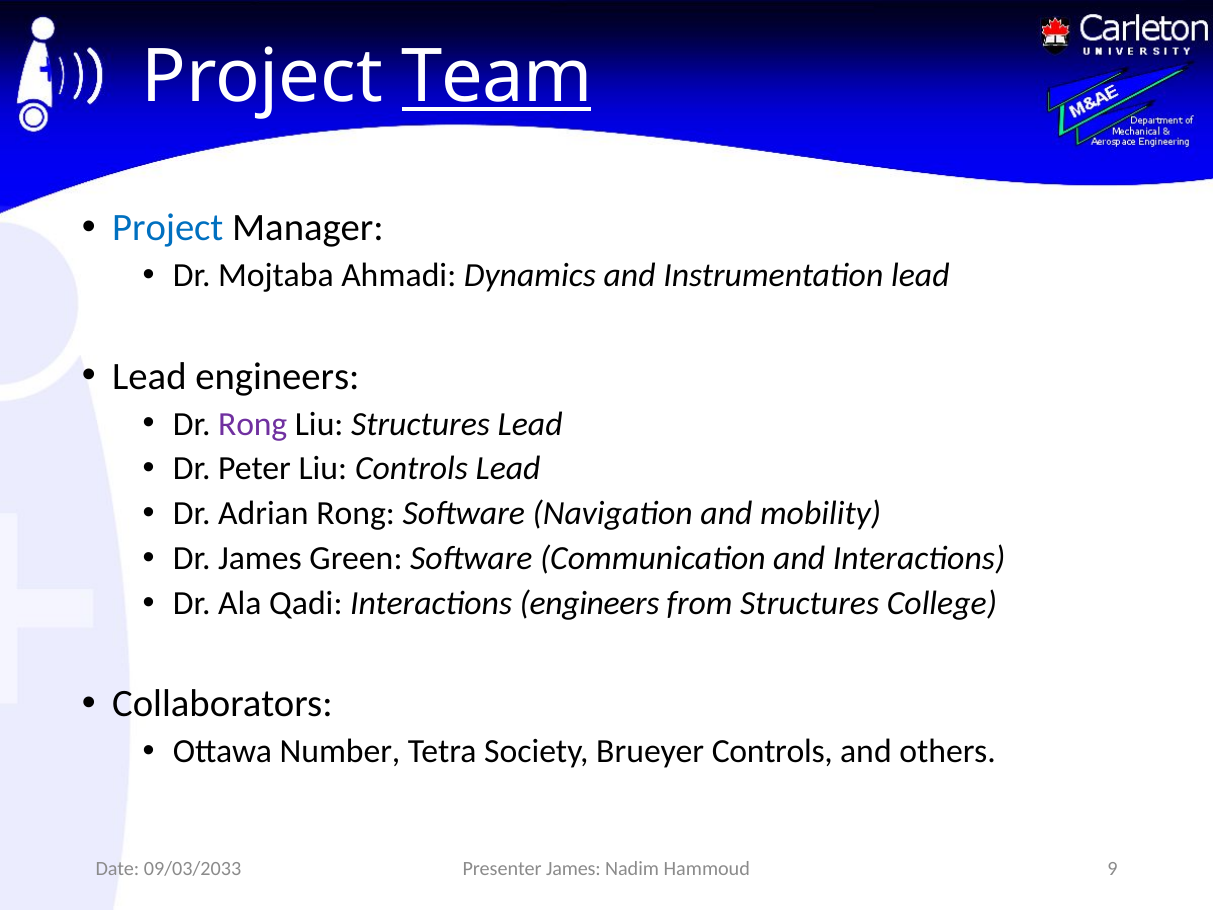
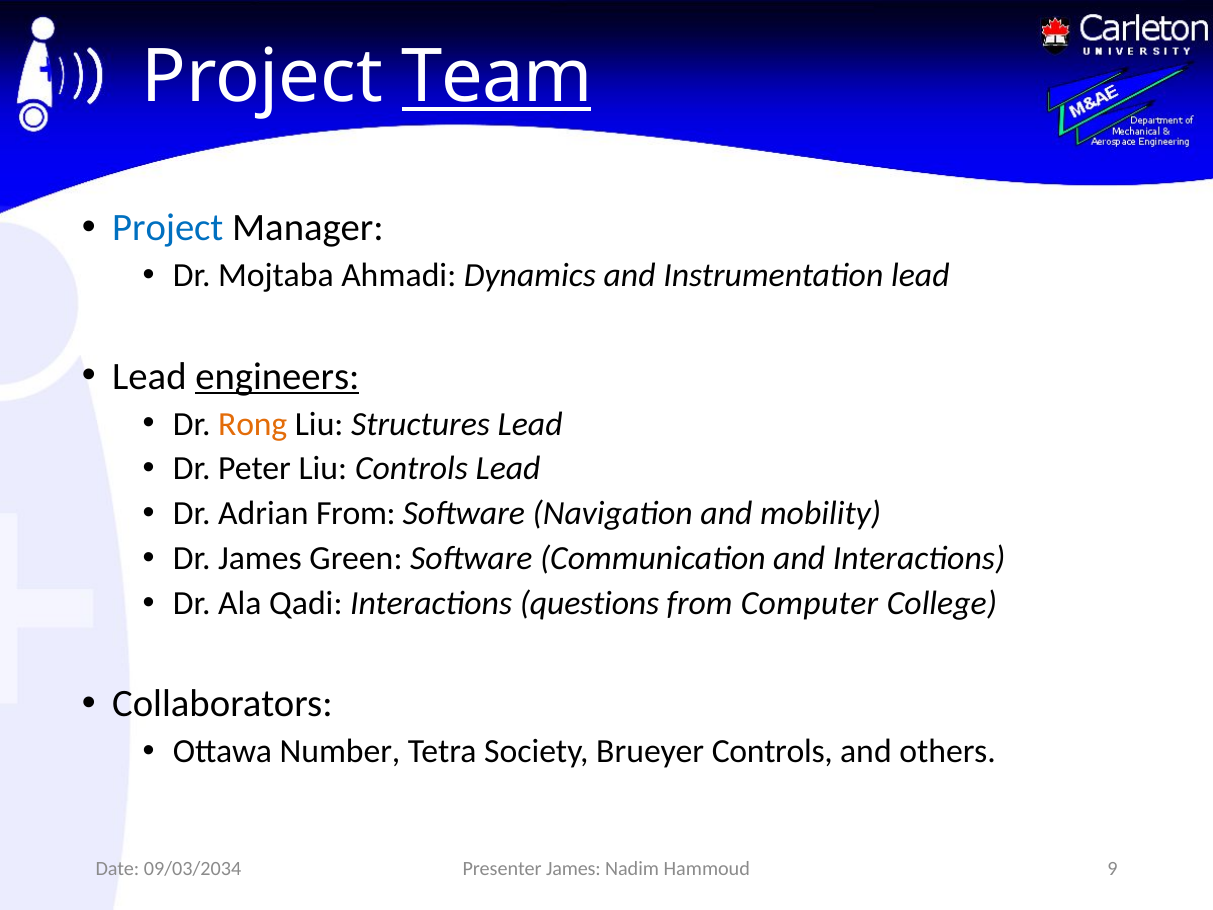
engineers underline: none -> present (277, 376)
Rong colour: purple -> orange (253, 424)
Adrian Rong: Rong -> From (356, 513)
Interactions engineers: engineers -> questions (590, 603)
from Structures: Structures -> Computer (810, 603)
09/03/2033: 09/03/2033 -> 09/03/2034 (193, 869)
